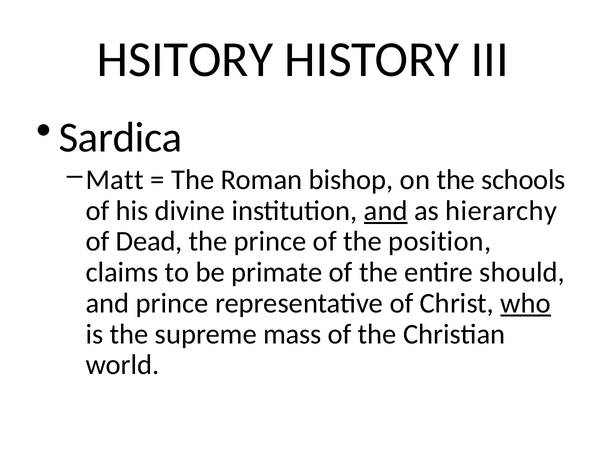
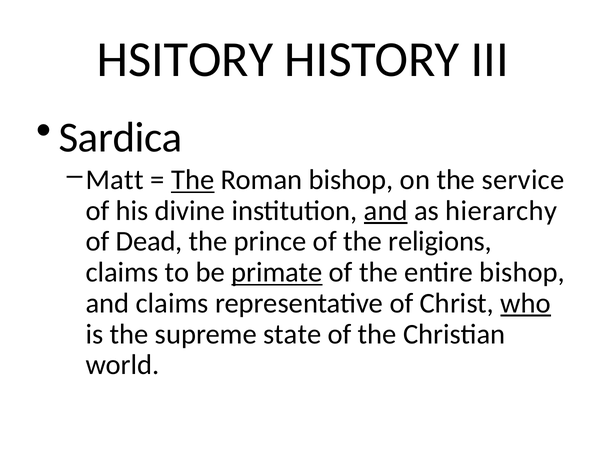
The underline: none -> present (193, 180)
schools: schools -> service (523, 180)
position: position -> religions (440, 242)
primate underline: none -> present (277, 273)
entire should: should -> bishop (522, 273)
and prince: prince -> claims (172, 304)
mass: mass -> state (292, 335)
